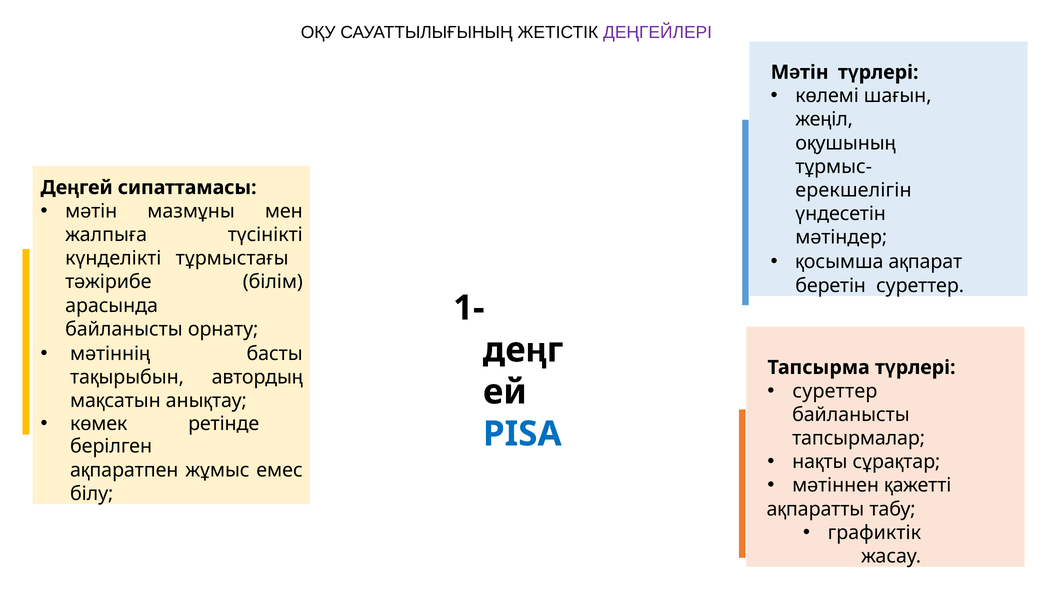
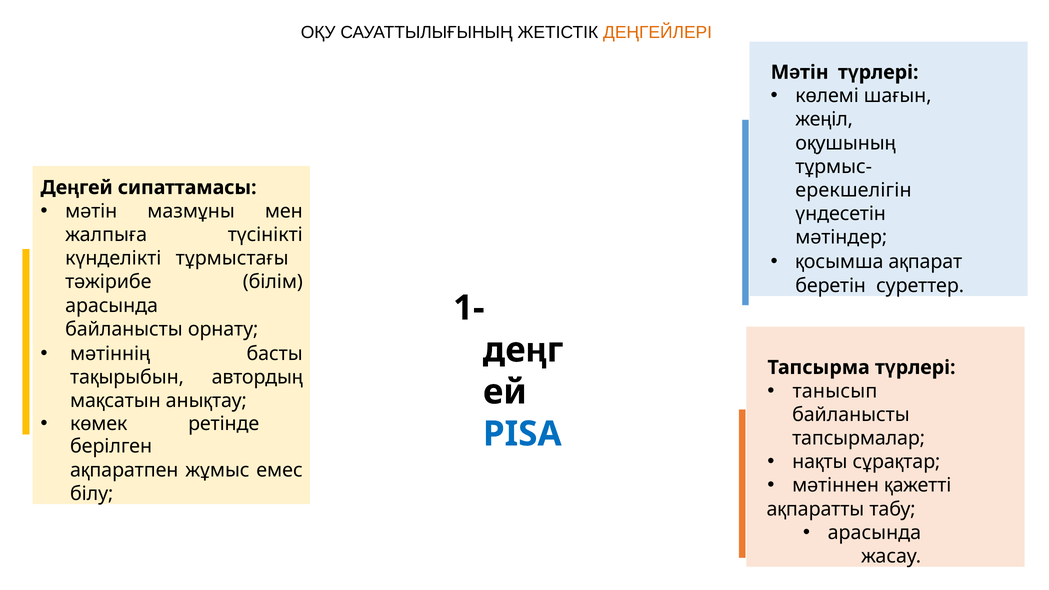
ДЕҢГЕЙЛЕРІ colour: purple -> orange (658, 33)
суреттер: суреттер -> танысып (835, 391)
графиктік: графиктік -> арасында (874, 533)
